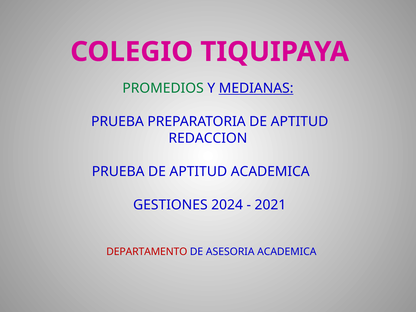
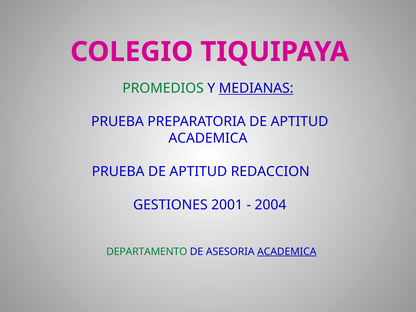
REDACCION: REDACCION -> ACADEMICA (208, 138)
APTITUD ACADEMICA: ACADEMICA -> REDACCION (270, 172)
2024: 2024 -> 2001 (227, 205)
2021: 2021 -> 2004 (270, 205)
DEPARTAMENTO colour: red -> green (147, 252)
ACADEMICA underline: none -> present (287, 252)
